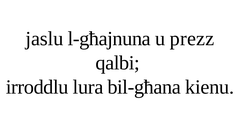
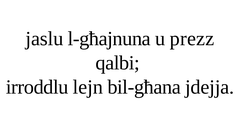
lura: lura -> lejn (88, 87)
kienu: kienu -> jdejja (210, 87)
